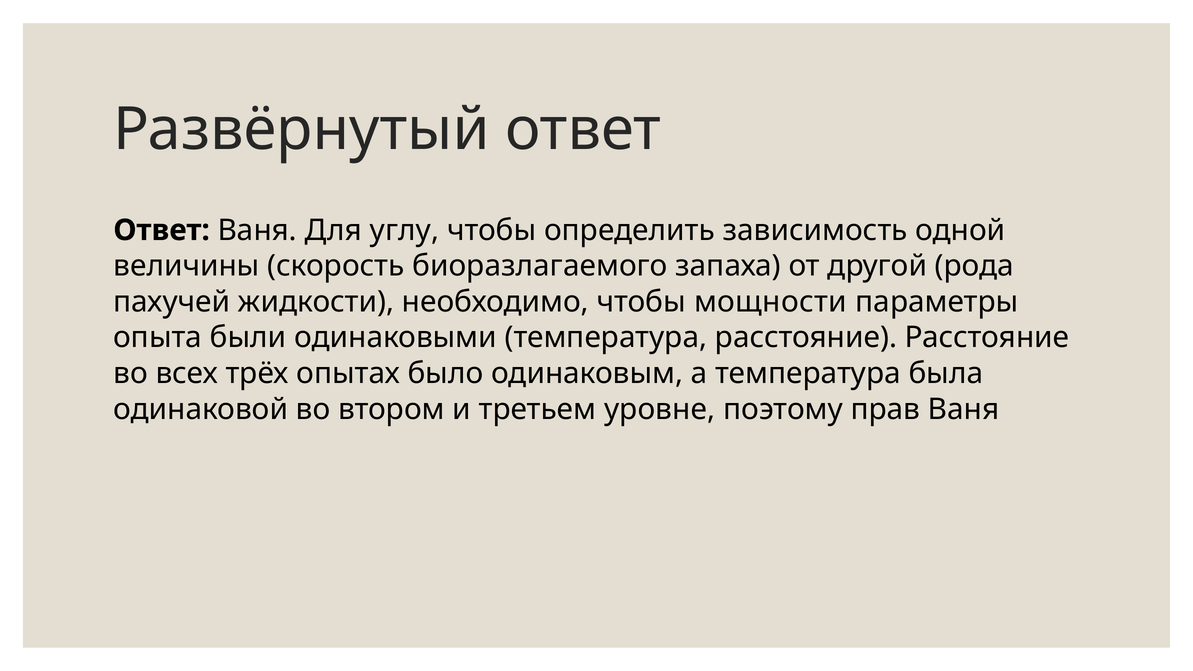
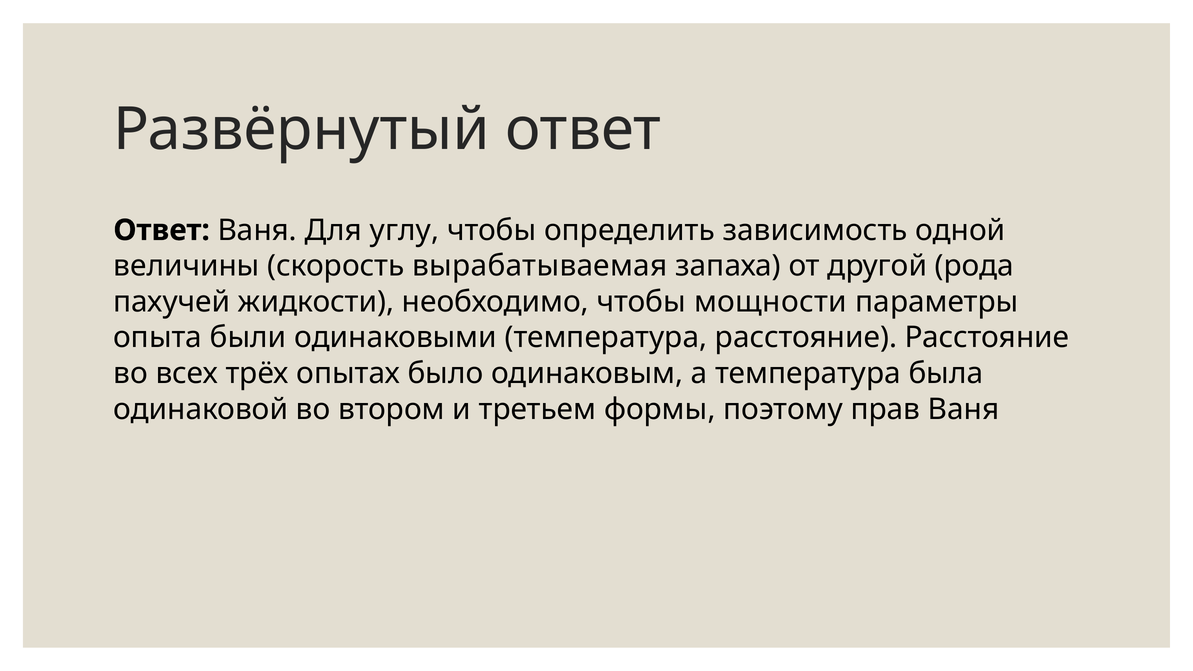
биоразлагаемого: биоразлагаемого -> вырабатываемая (540, 266)
уровне: уровне -> формы (660, 409)
